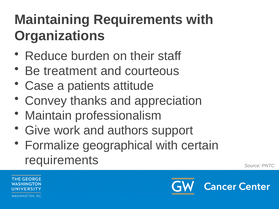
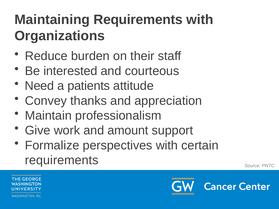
treatment: treatment -> interested (70, 71)
Case: Case -> Need (39, 86)
authors: authors -> amount (128, 131)
geographical: geographical -> perspectives (118, 146)
